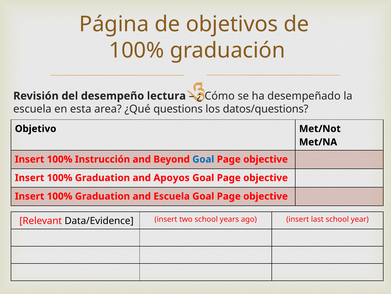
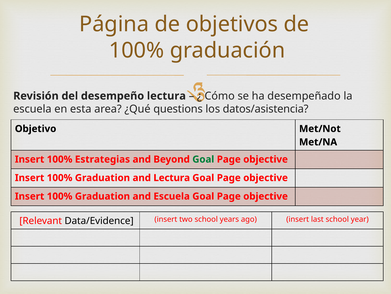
datos/questions: datos/questions -> datos/asistencia (266, 109)
Instrucción: Instrucción -> Estrategias (102, 159)
Goal colour: blue -> green (203, 159)
and Apoyos: Apoyos -> Lectura (172, 177)
